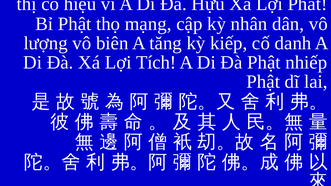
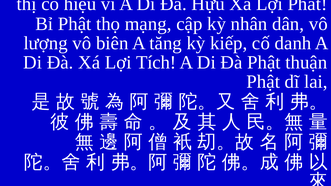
nhiếp: nhiếp -> thuận (306, 62)
